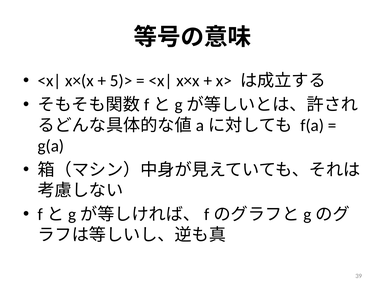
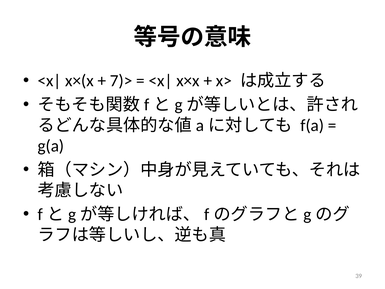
5)>: 5)> -> 7)> (121, 81)
